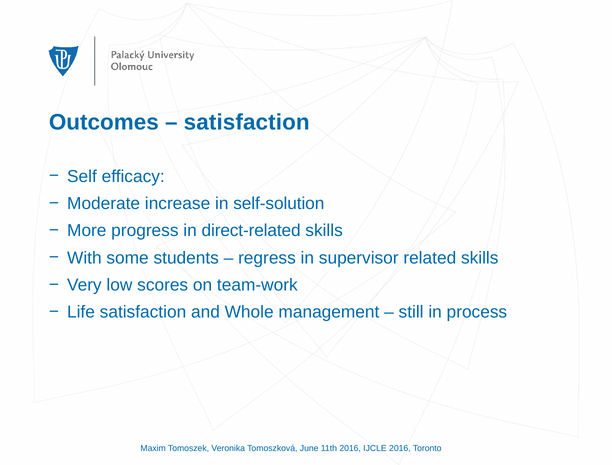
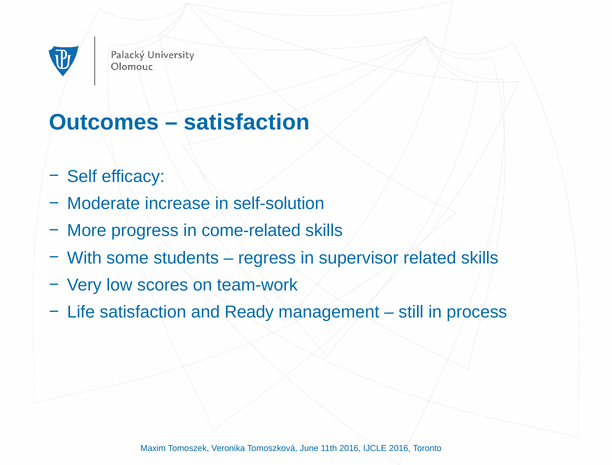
direct-related: direct-related -> come-related (251, 231)
Whole: Whole -> Ready (249, 312)
